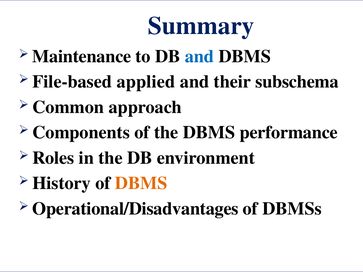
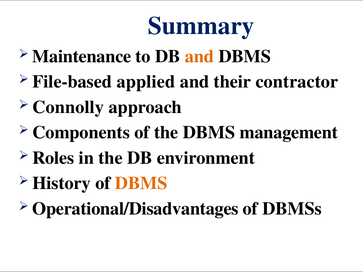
and colour: blue -> orange (199, 56)
subschema: subschema -> contractor (297, 82)
Common: Common -> Connolly (68, 107)
performance: performance -> management (289, 133)
